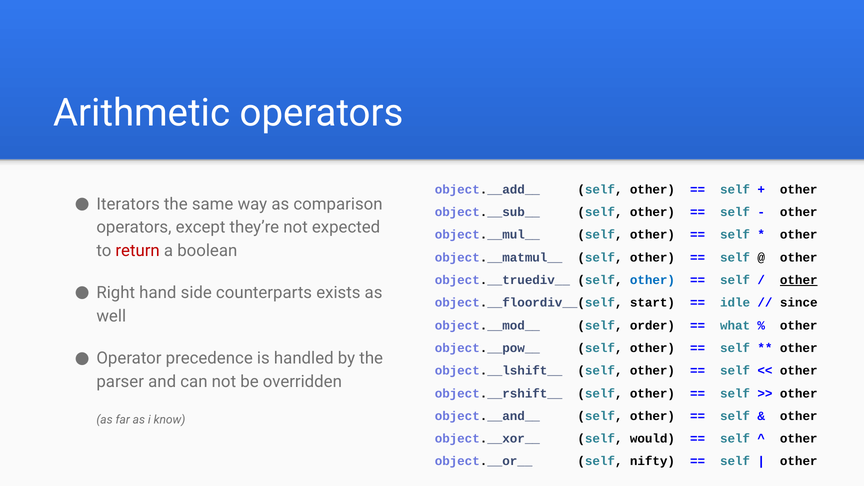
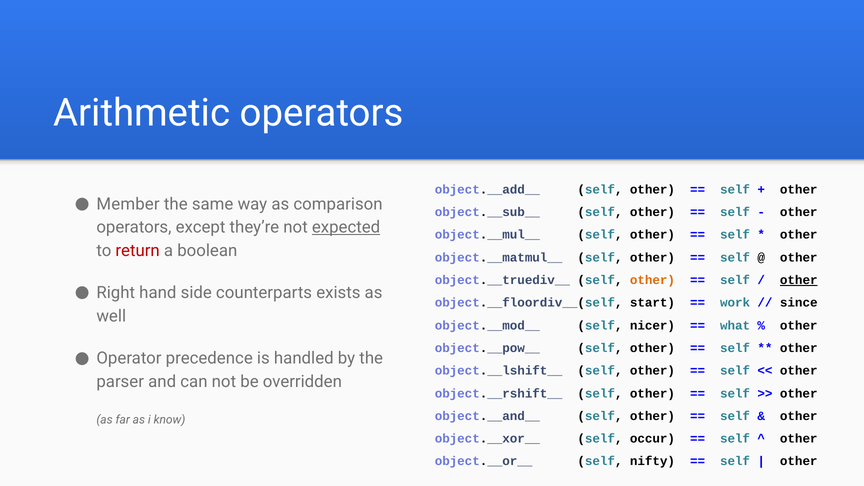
Iterators: Iterators -> Member (128, 204)
expected underline: none -> present (346, 227)
other colour: blue -> orange (652, 280)
idle: idle -> work (735, 303)
order: order -> nicer (652, 325)
would: would -> occur (652, 439)
